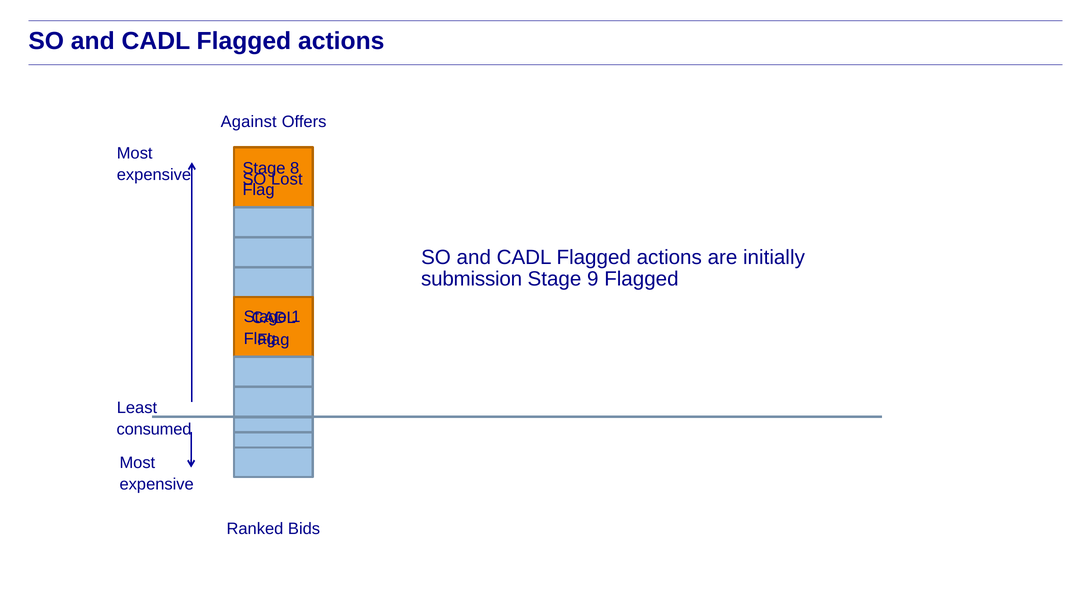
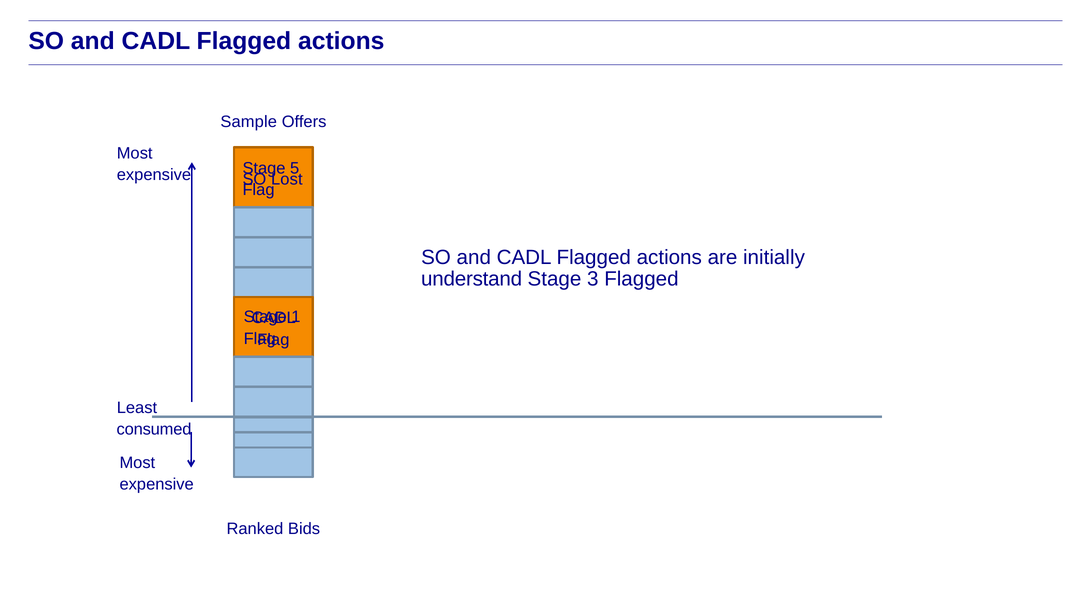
Against: Against -> Sample (249, 122)
8: 8 -> 5 (295, 168)
submission: submission -> understand (472, 279)
9: 9 -> 3 (593, 279)
